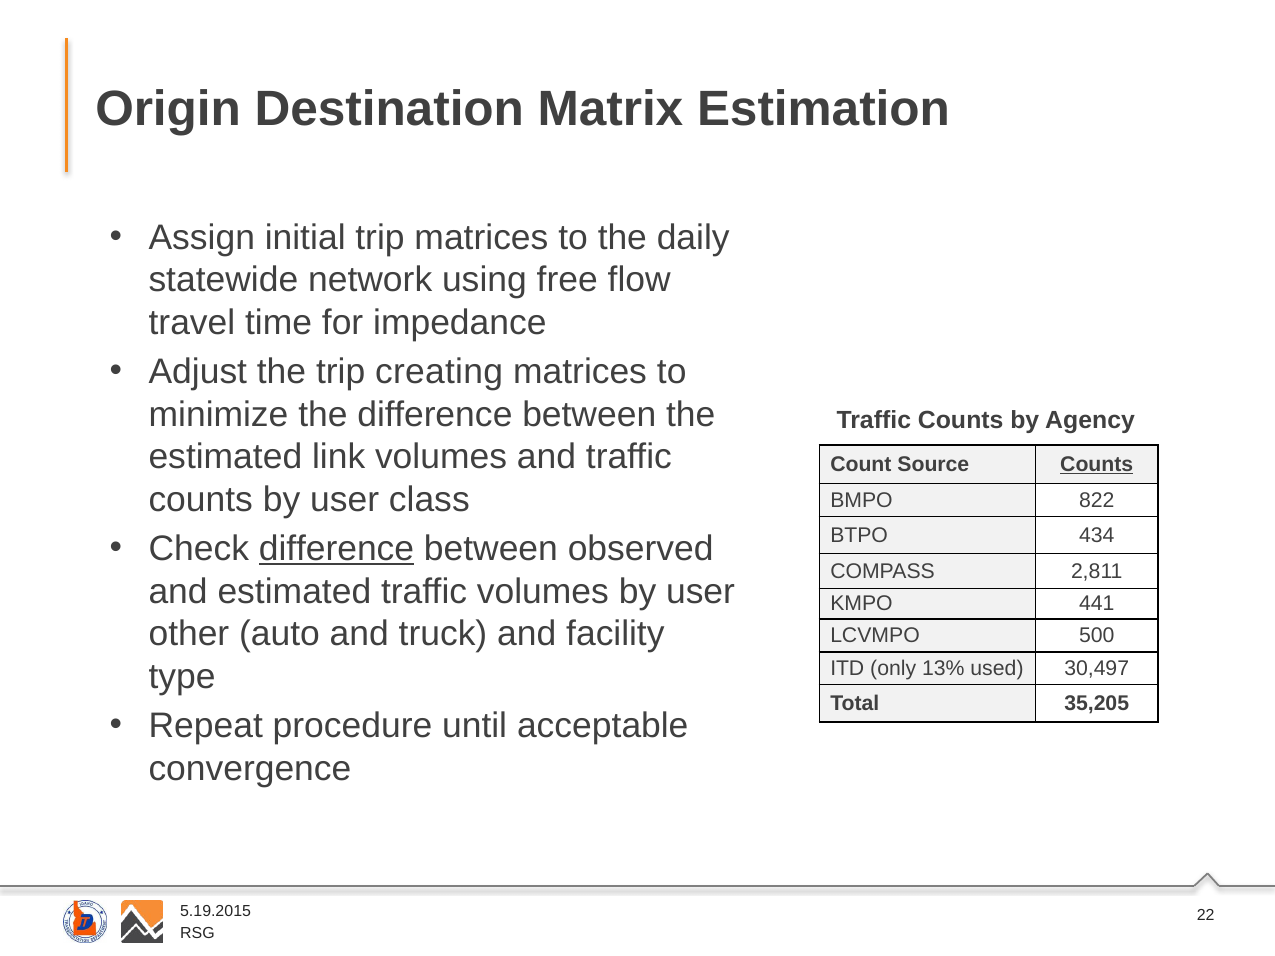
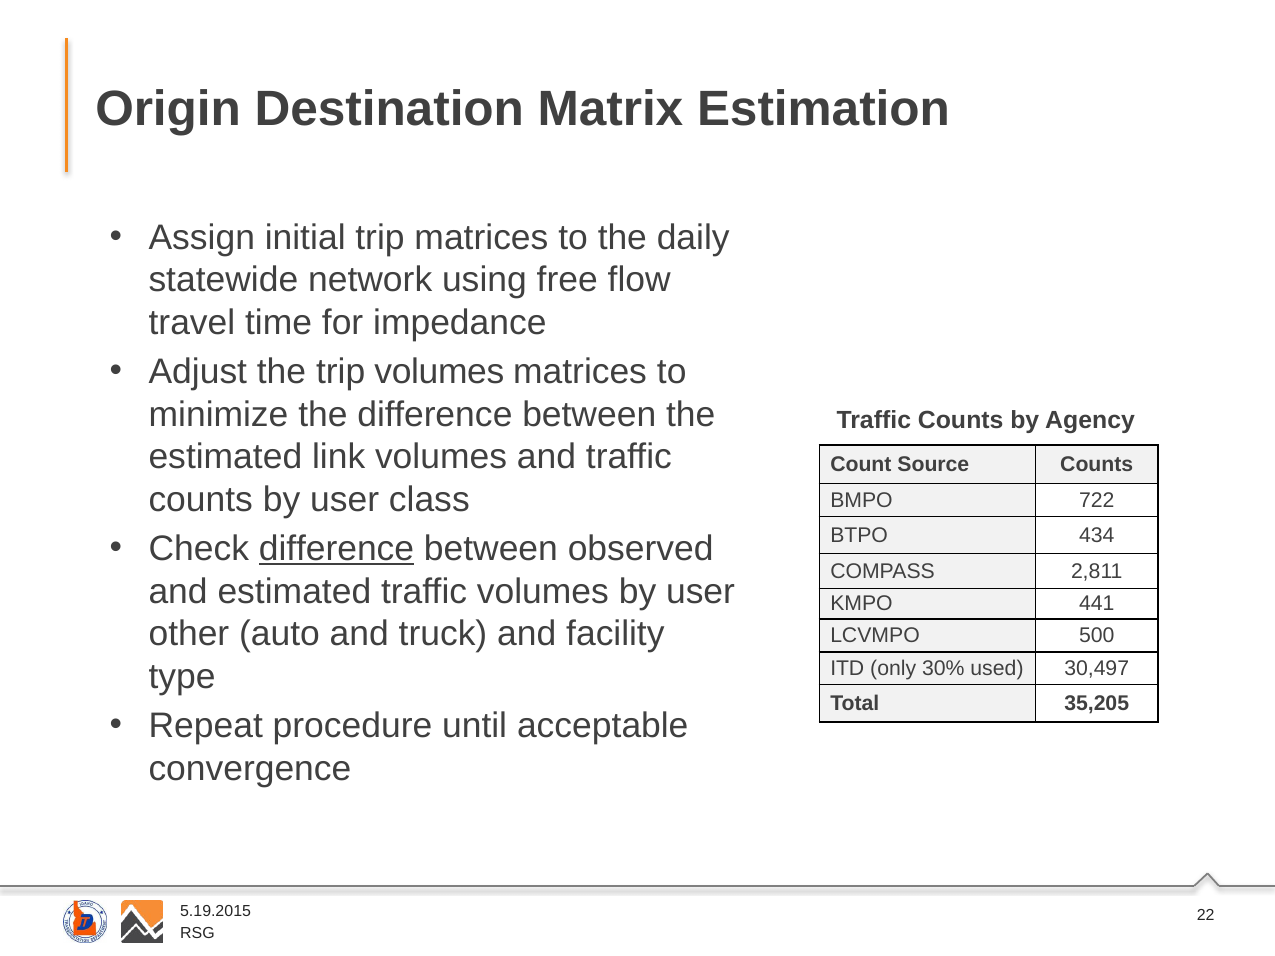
trip creating: creating -> volumes (439, 372)
Counts underline: present -> none (1097, 465)
822: 822 -> 722 (1097, 500)
13%: 13% -> 30% (943, 669)
